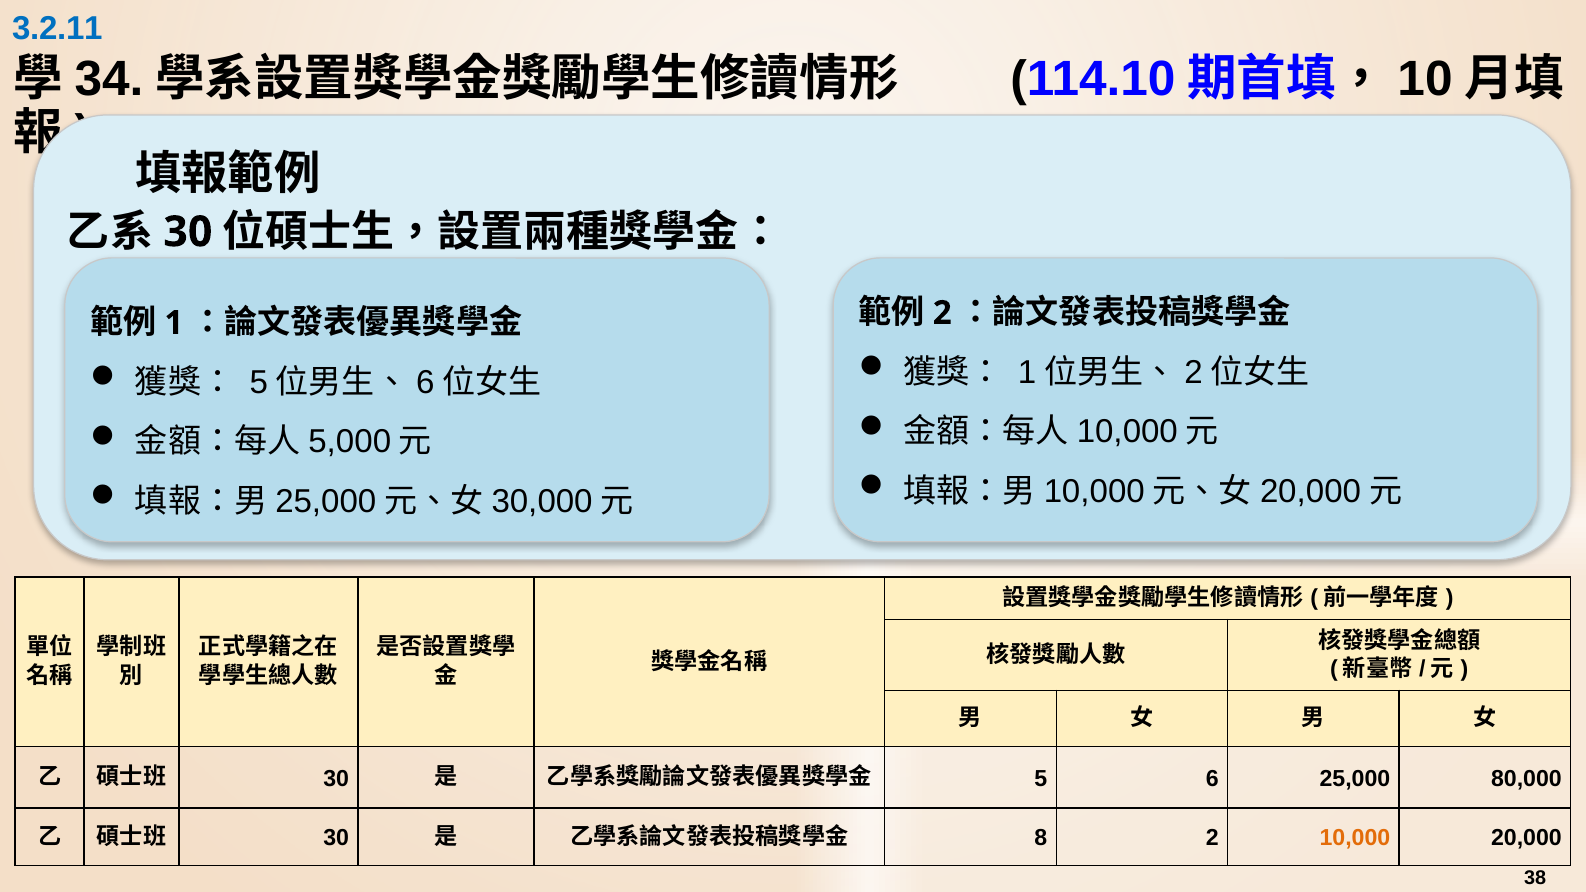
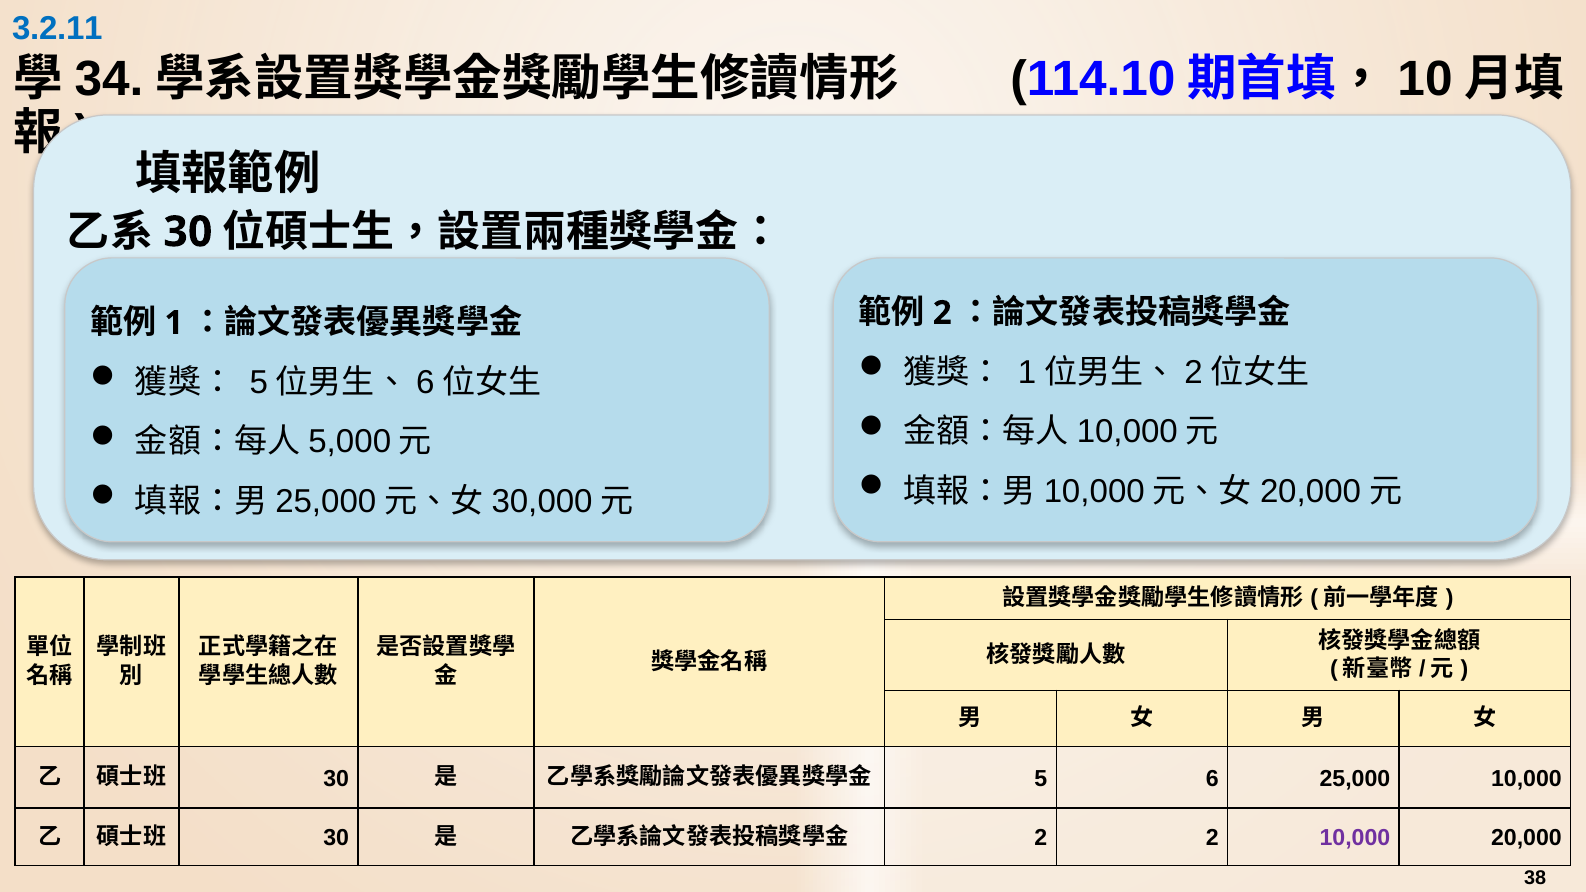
25,000 80,000: 80,000 -> 10,000 (1526, 779)
8: 8 -> 2 (1041, 838)
10,000 colour: orange -> purple (1355, 838)
